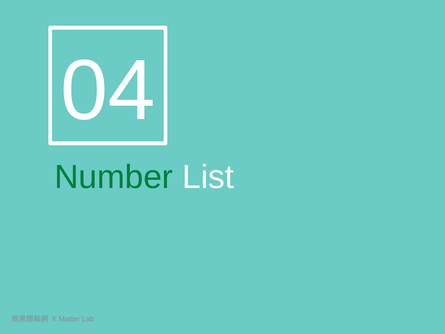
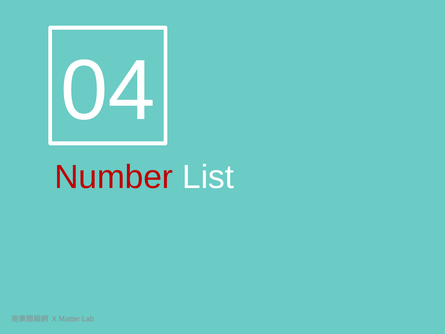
Number colour: green -> red (114, 177)
